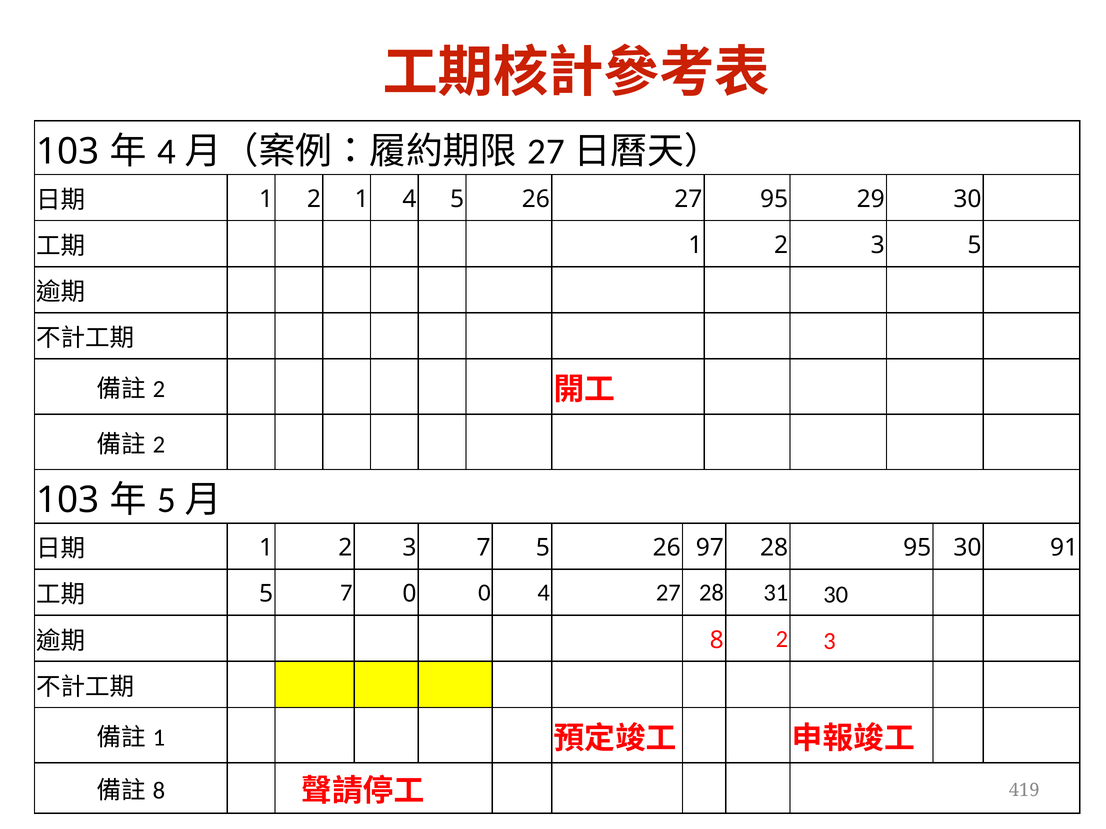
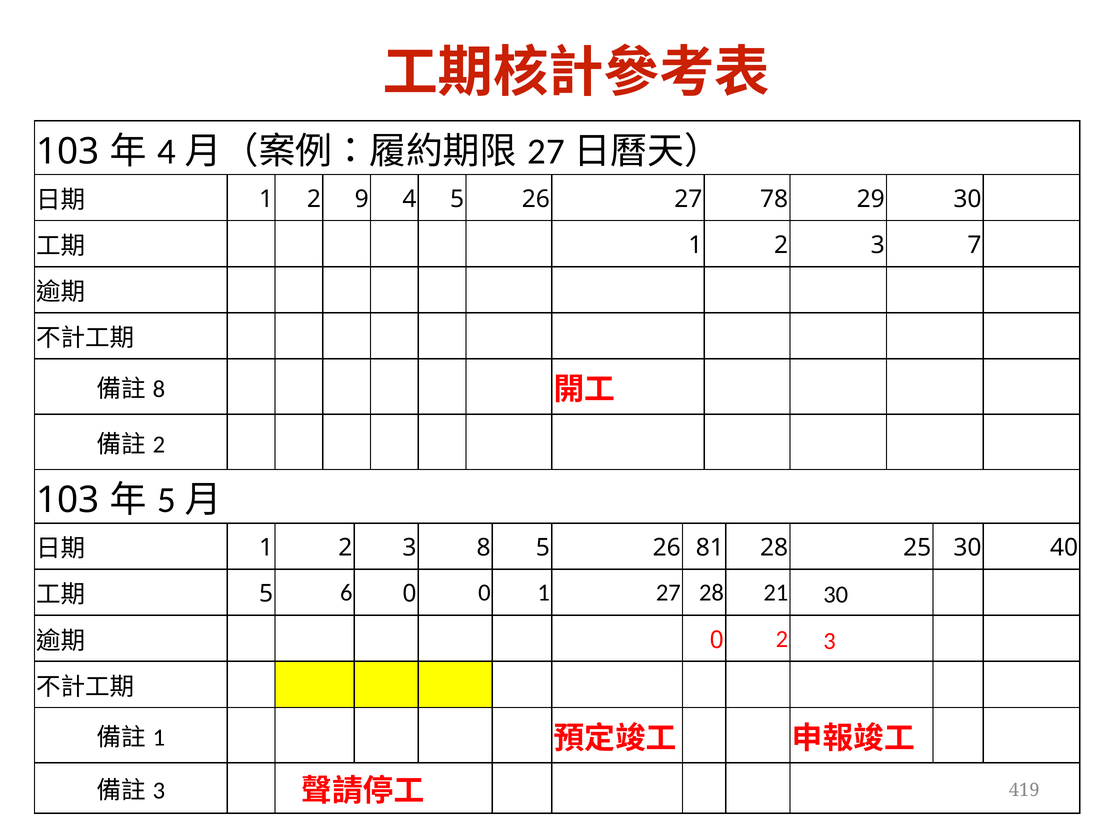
2 1: 1 -> 9 (362, 199)
27 95: 95 -> 78 (774, 199)
3 5: 5 -> 7 (974, 245)
2: 2 -> 8 (159, 389)
3 7: 7 -> 8 (484, 548)
97: 97 -> 81 (710, 548)
28 95: 95 -> 25 (917, 548)
91: 91 -> 40 (1064, 548)
5 7: 7 -> 6 (346, 593)
0 4: 4 -> 1 (544, 593)
31: 31 -> 21 (776, 593)
8: 8 -> 0 (717, 640)
8: 8 -> 3 (159, 791)
